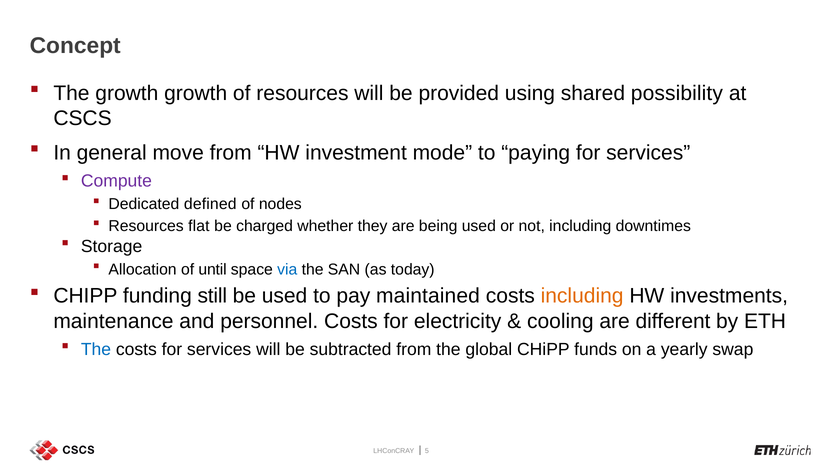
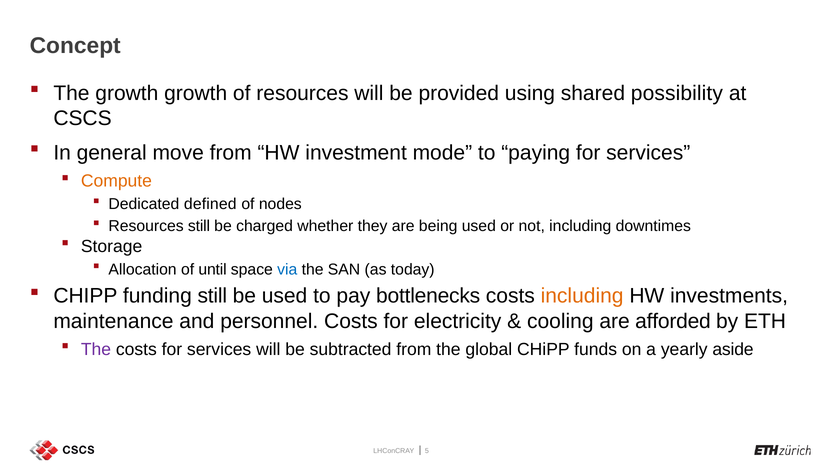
Compute colour: purple -> orange (116, 181)
Resources flat: flat -> still (199, 226)
maintained: maintained -> bottlenecks (428, 296)
different: different -> afforded (673, 321)
The colour: blue -> purple (96, 349)
swap: swap -> aside (733, 349)
